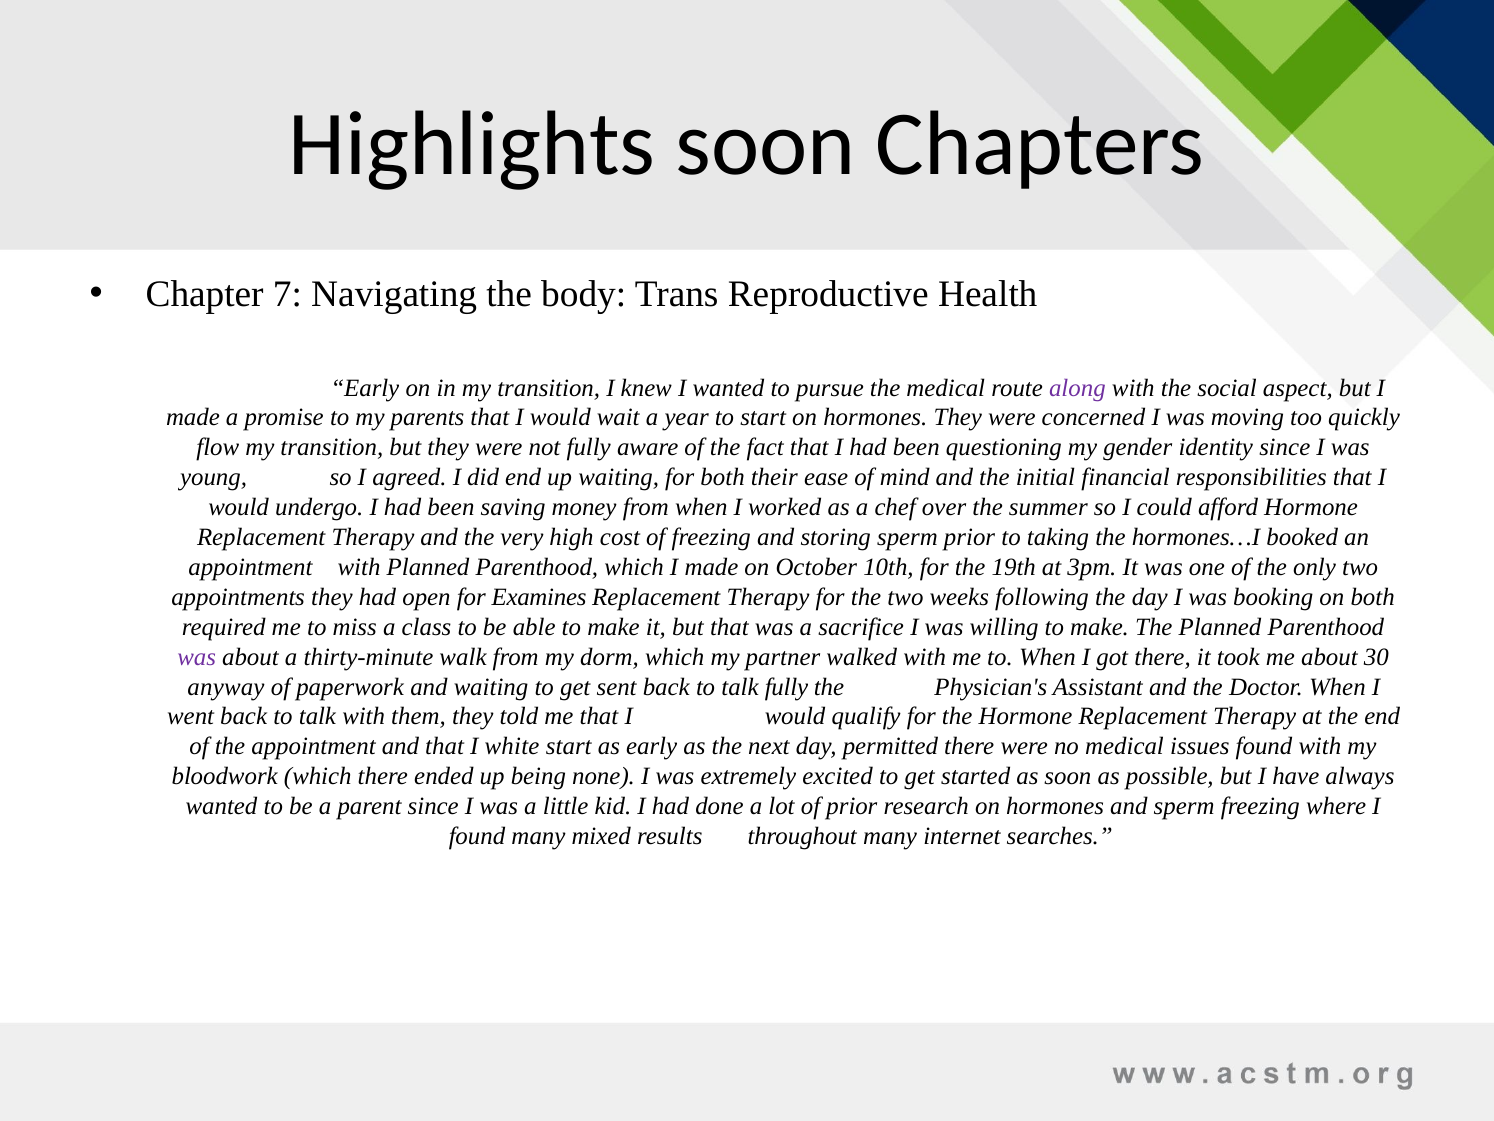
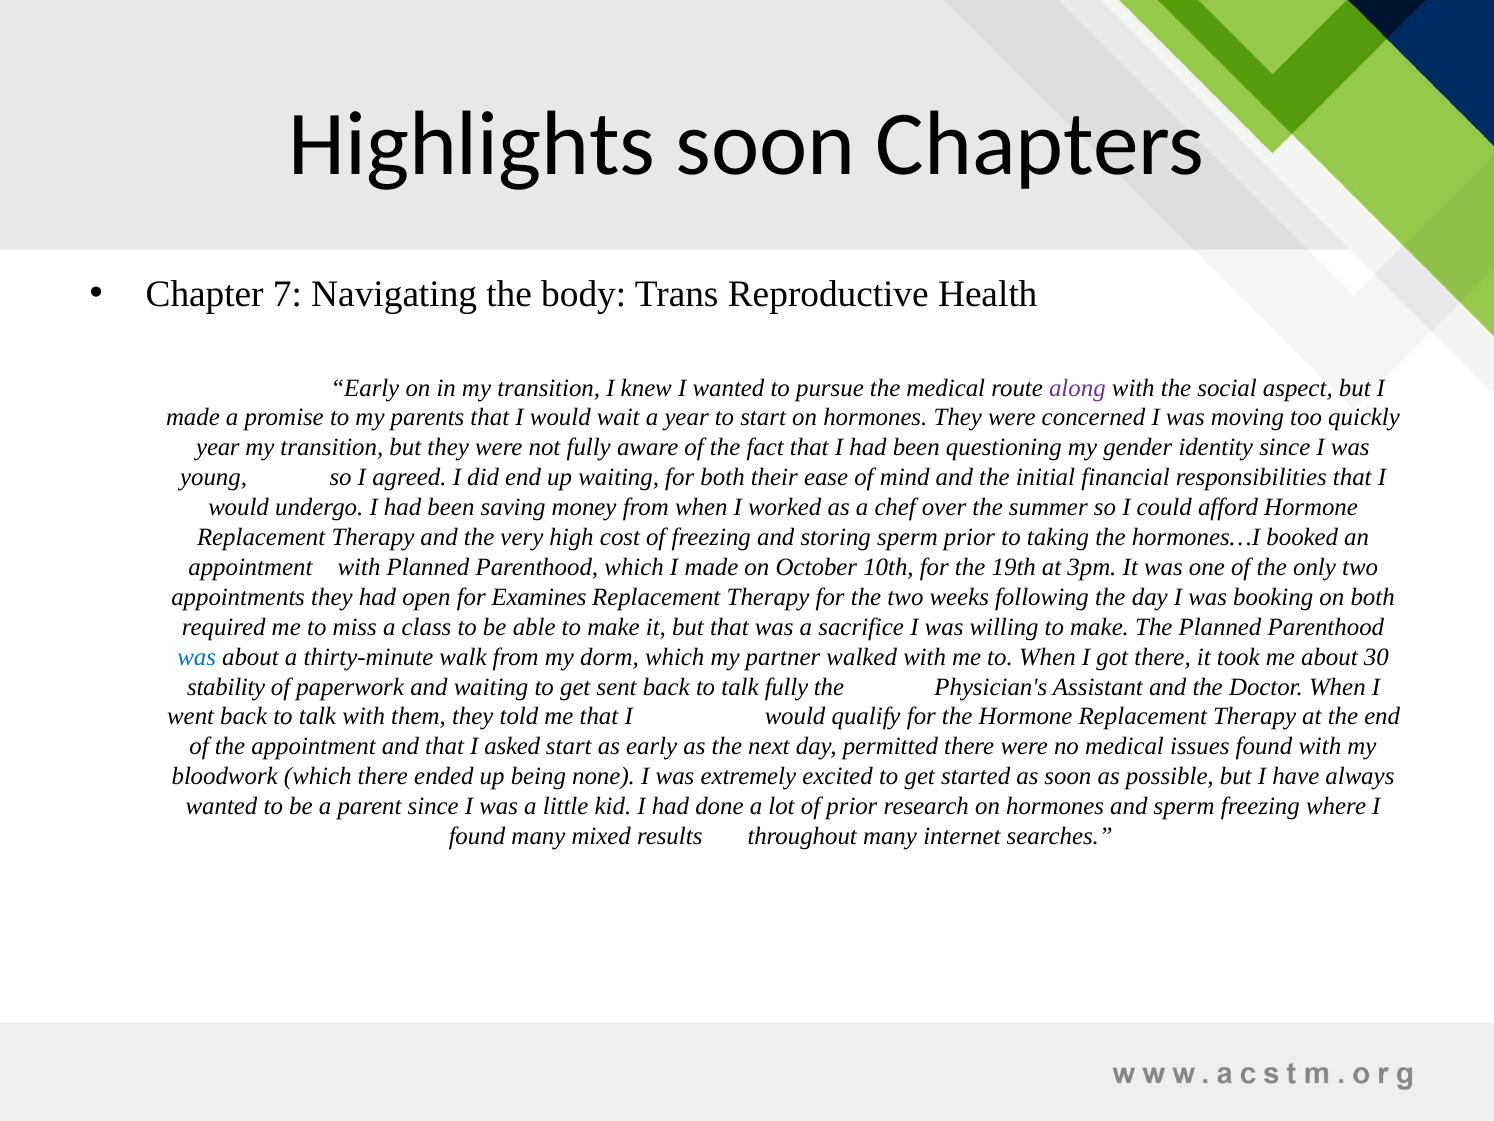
flow: flow -> year (218, 447)
was colour: purple -> blue (197, 657)
anyway: anyway -> stability (226, 686)
white: white -> asked (512, 746)
